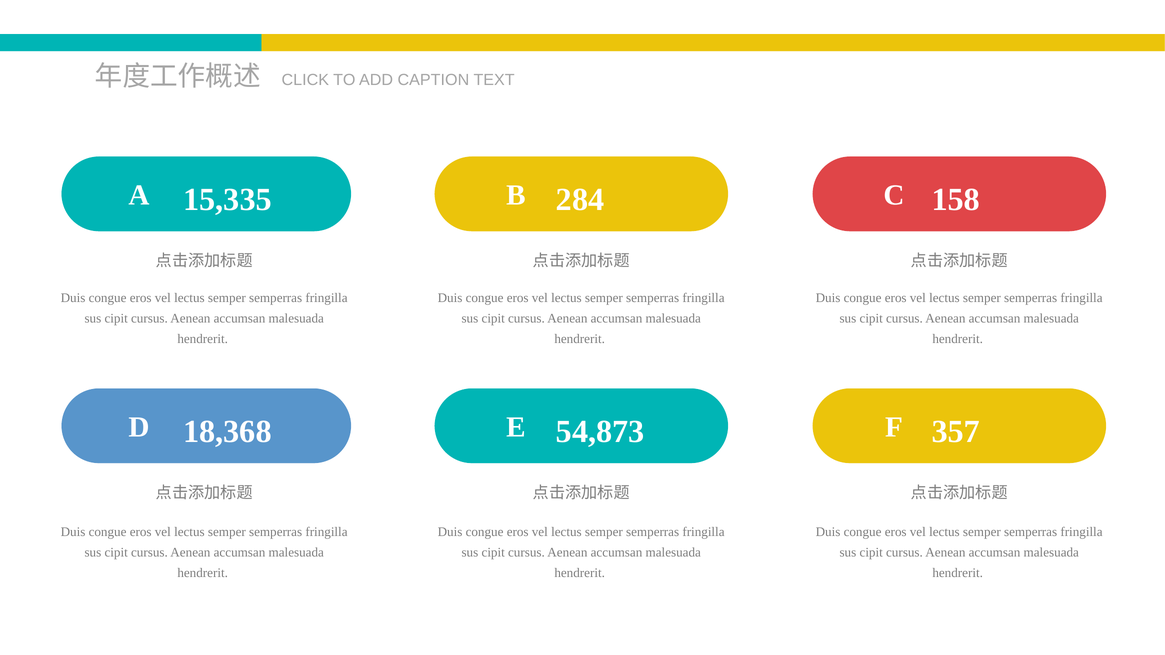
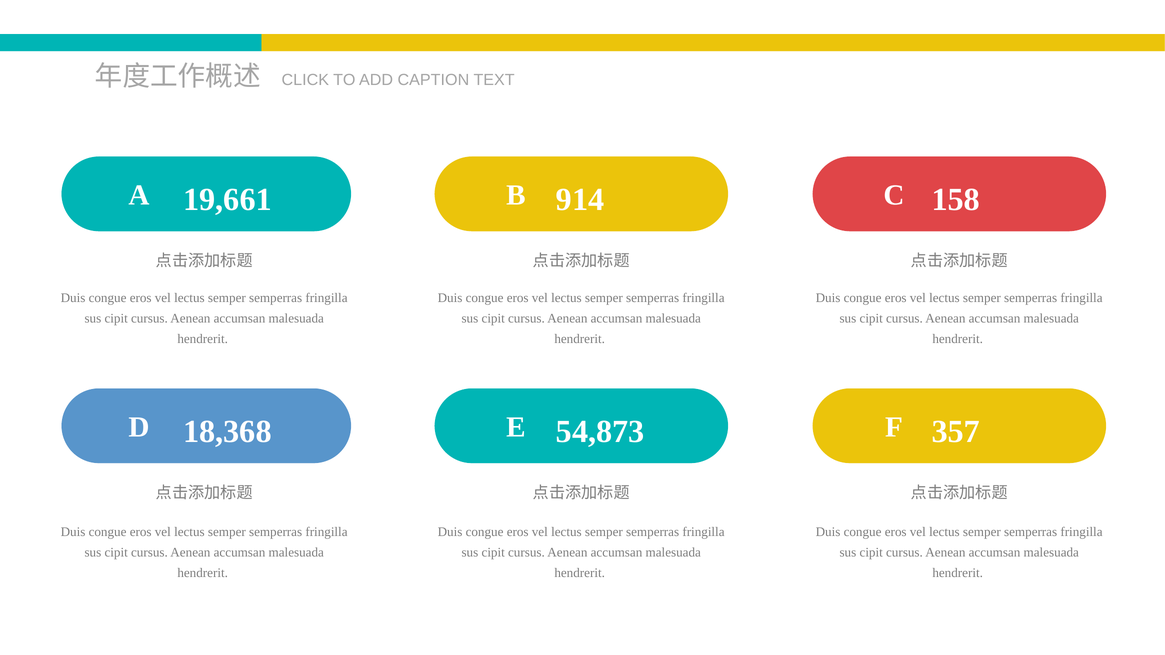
15,335: 15,335 -> 19,661 (228, 200)
284: 284 -> 914 (580, 200)
